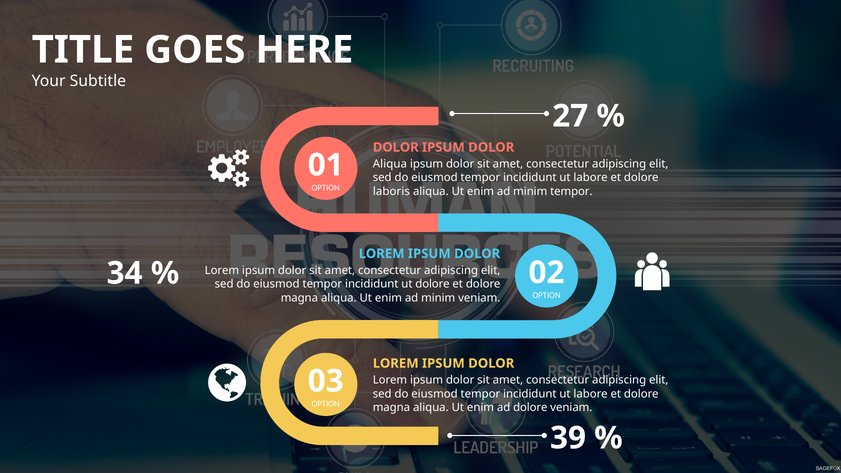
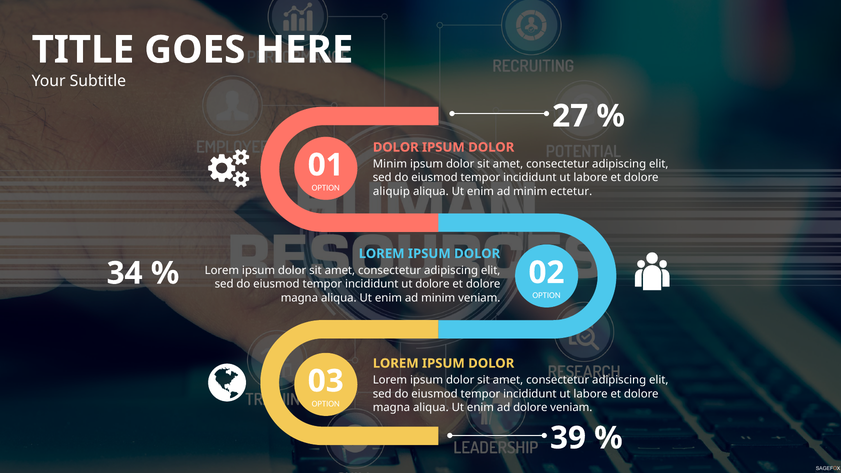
Aliqua: Aliqua -> Minim (390, 164)
laboris: laboris -> aliquip (391, 191)
minim tempor: tempor -> ectetur (571, 191)
